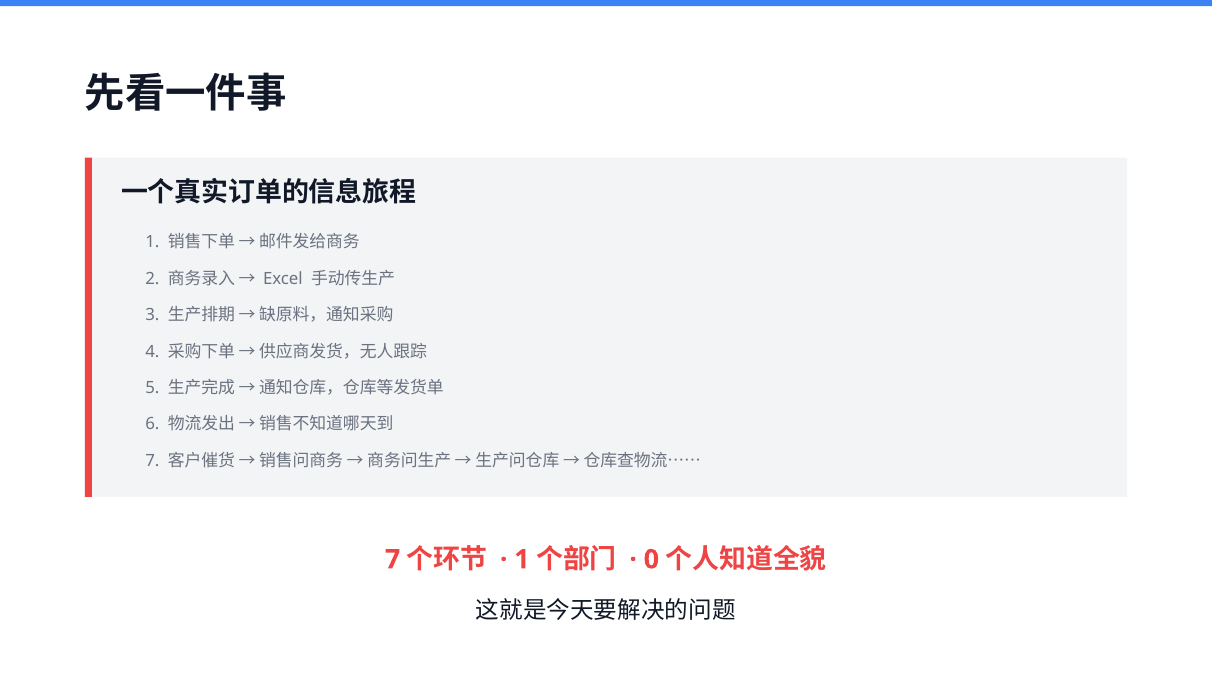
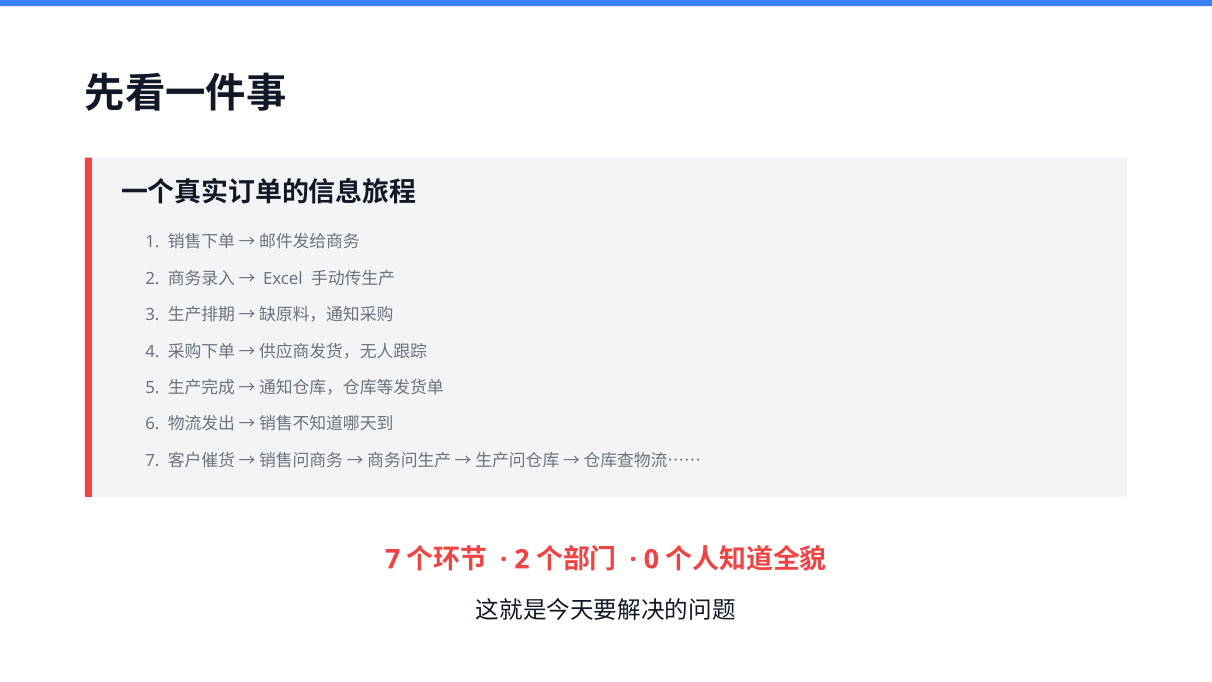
1: 1 -> 2 (522, 559)
